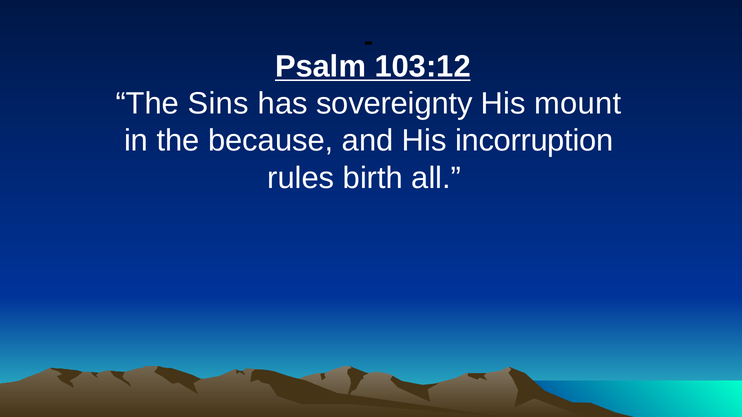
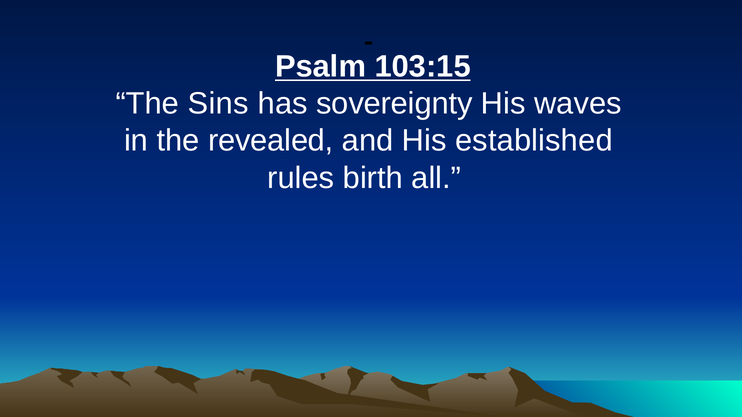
103:12: 103:12 -> 103:15 (423, 67)
mount: mount -> waves (578, 104)
because: because -> revealed (271, 141)
incorruption: incorruption -> established (534, 141)
